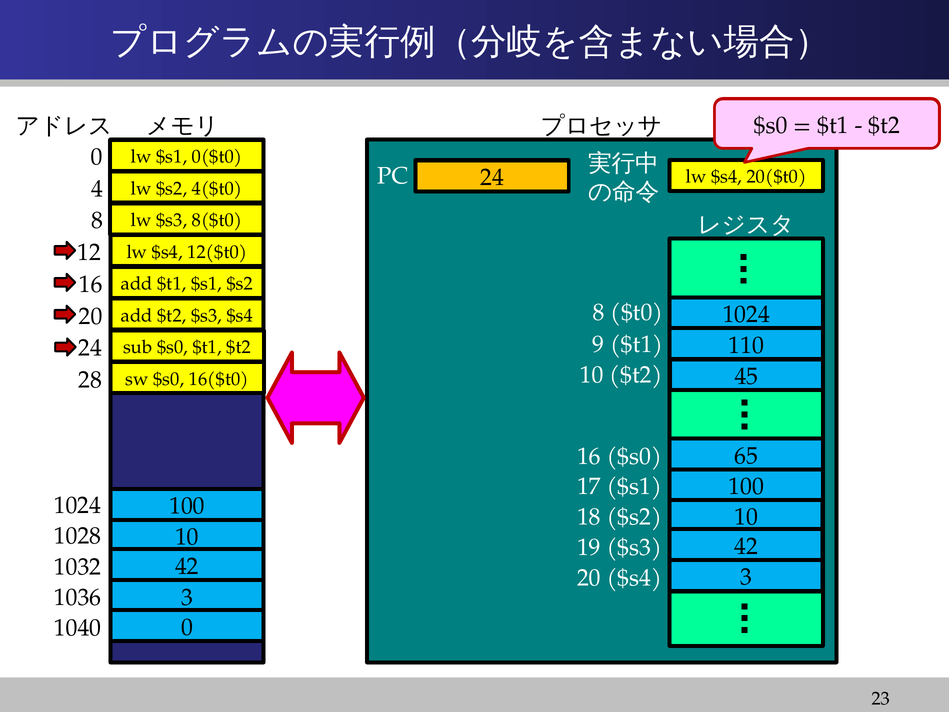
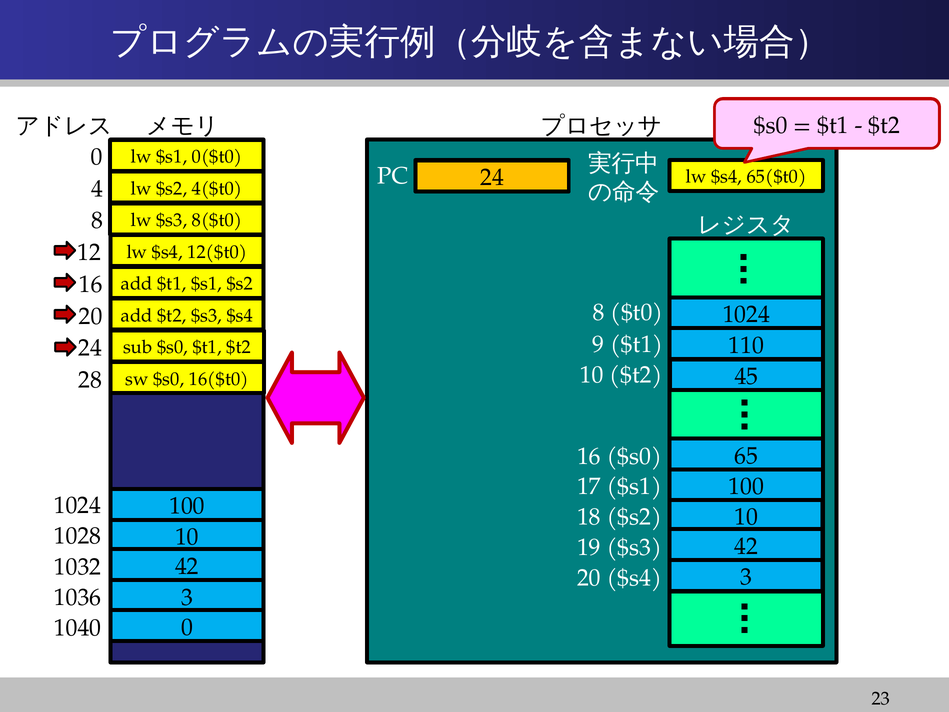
$s4 20($t0: 20($t0 -> 65($t0 (777, 177)
